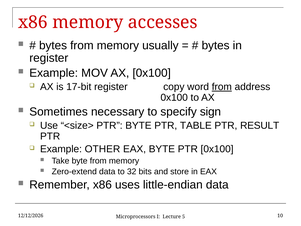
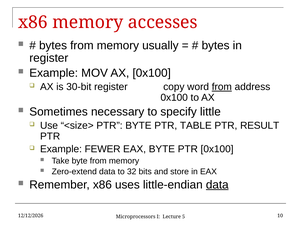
17-bit: 17-bit -> 30-bit (79, 87)
sign: sign -> little (210, 112)
OTHER: OTHER -> FEWER (103, 149)
data underline: none -> present (217, 184)
